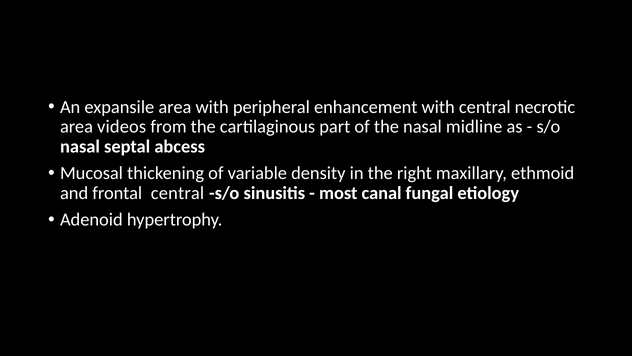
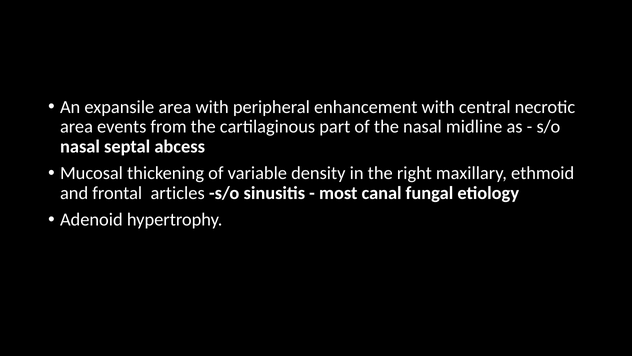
videos: videos -> events (122, 127)
frontal central: central -> articles (178, 193)
